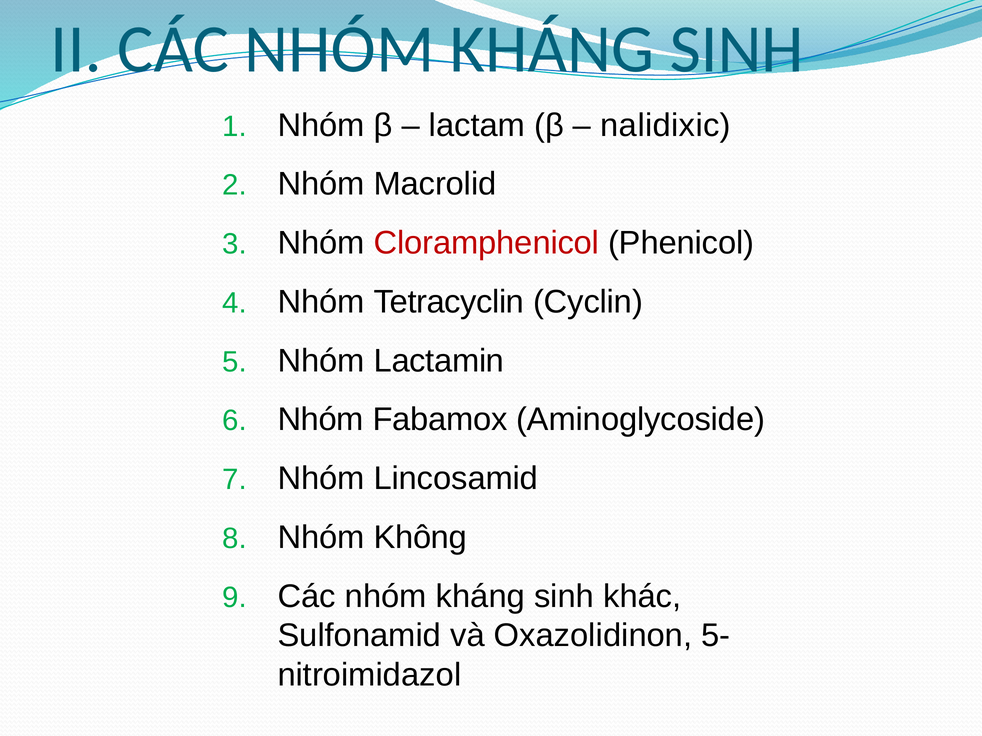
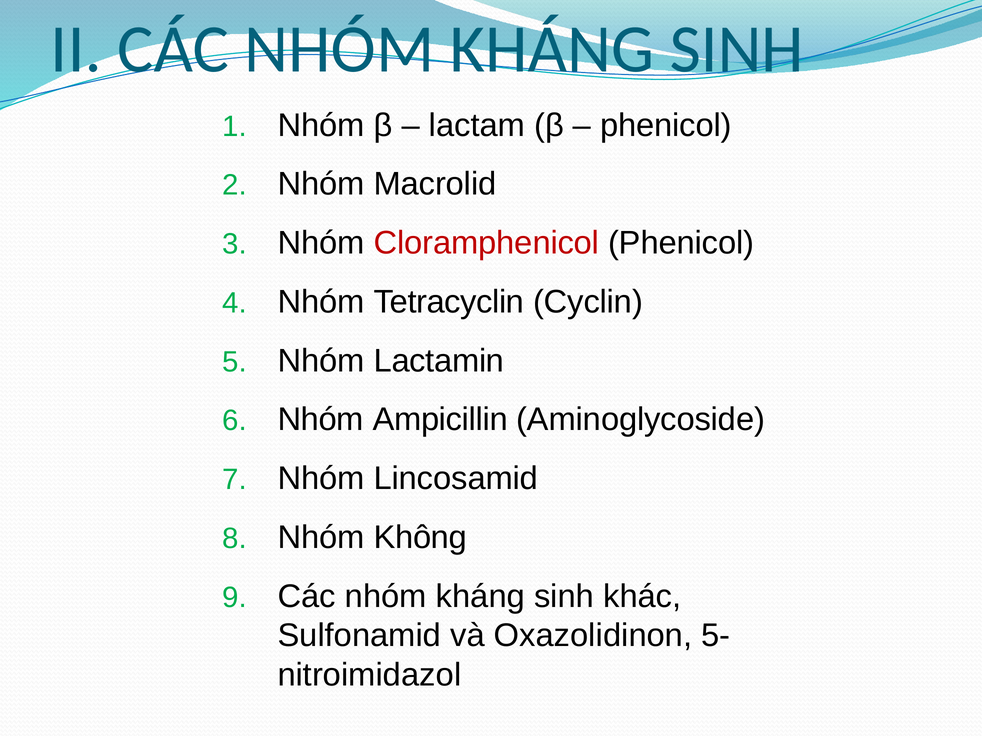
nalidixic: nalidixic -> phenicol (666, 125)
Fabamox: Fabamox -> Ampicillin (440, 420)
